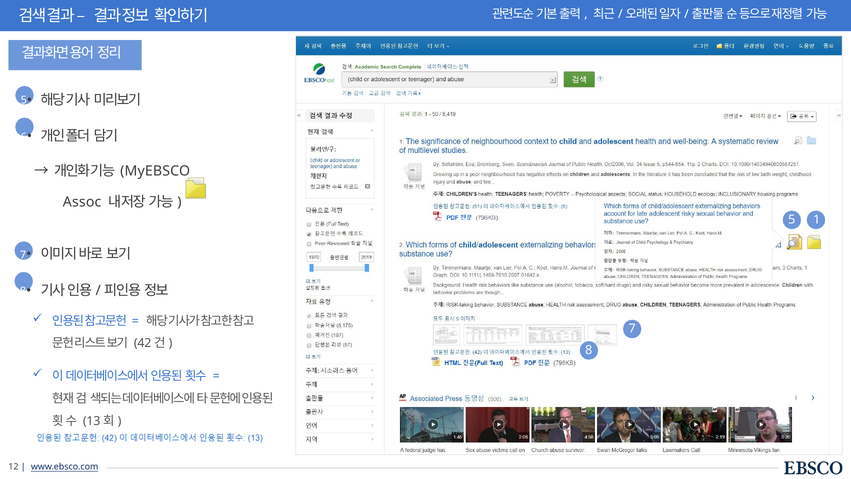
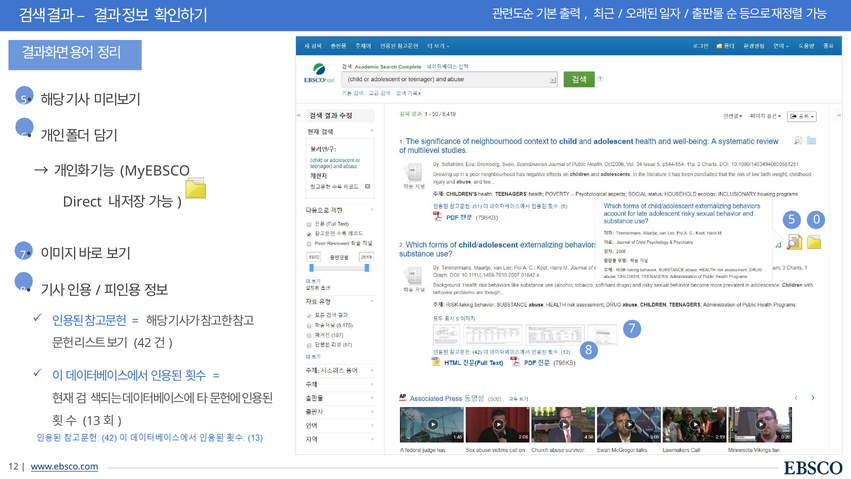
Assoc: Assoc -> Direct (82, 202)
1: 1 -> 0 (817, 219)
